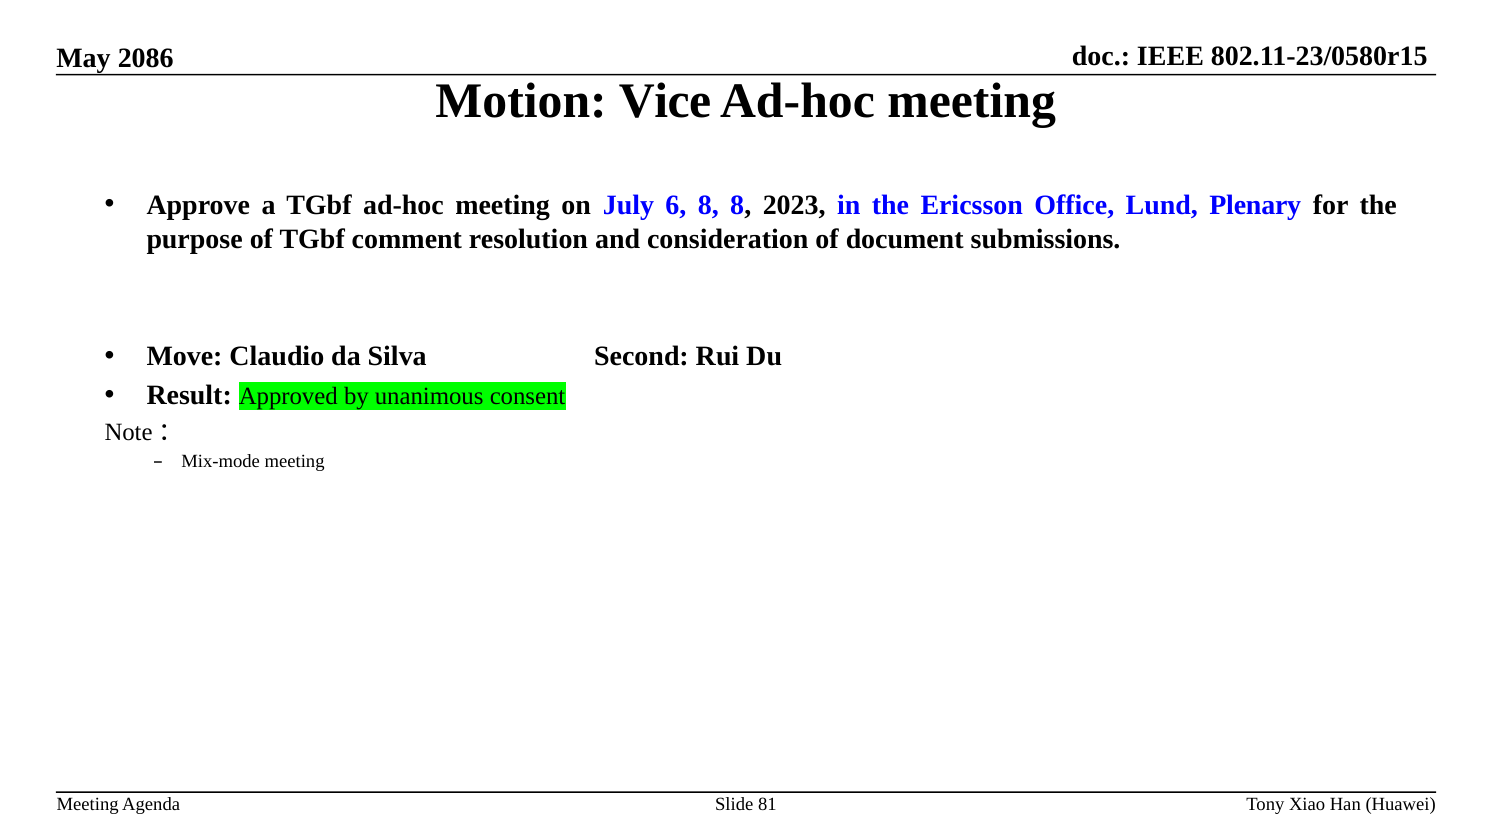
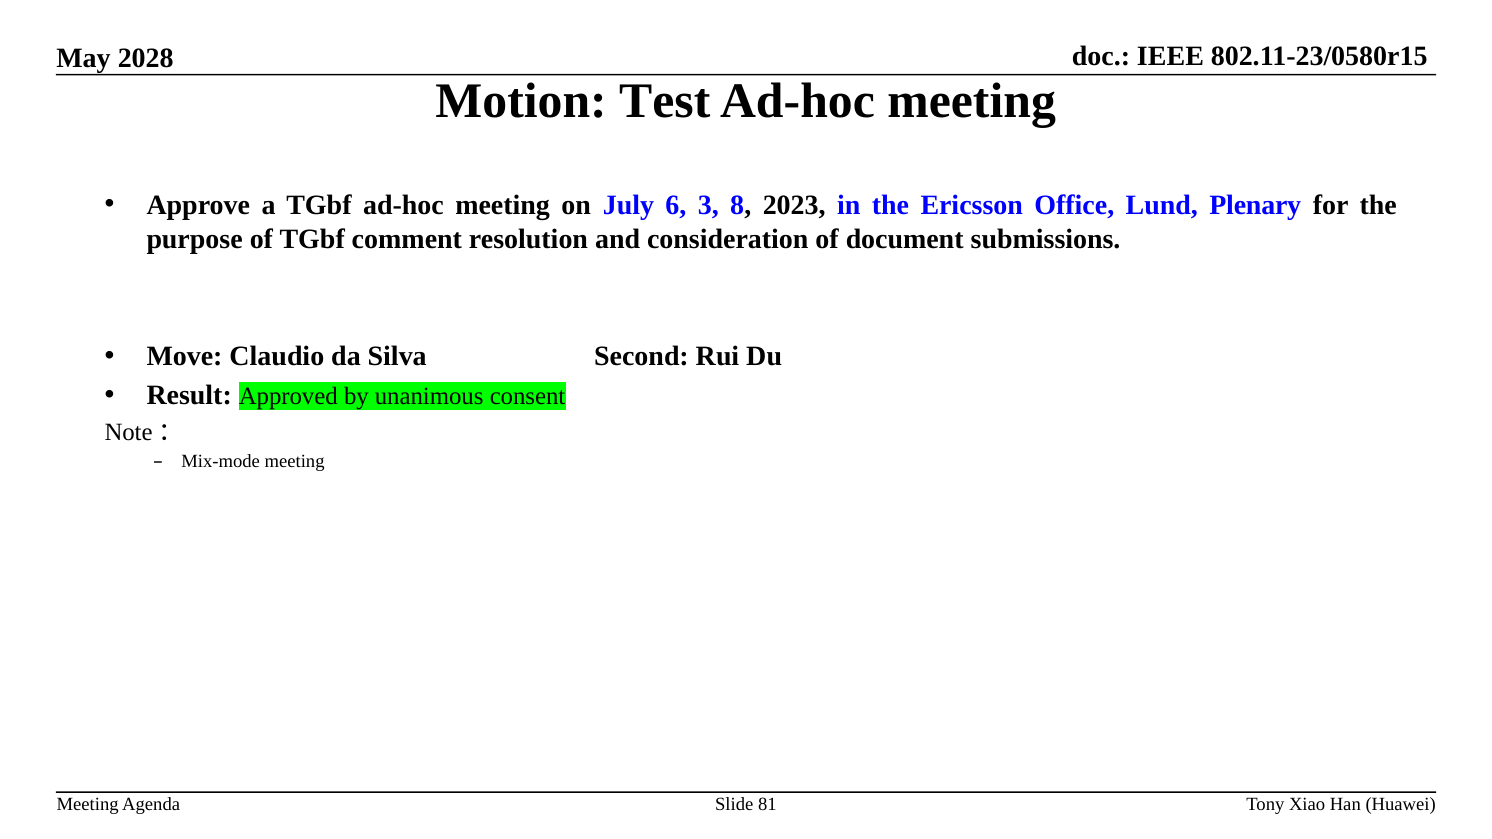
2086: 2086 -> 2028 (146, 58)
Vice: Vice -> Test (665, 101)
6 8: 8 -> 3 (708, 205)
